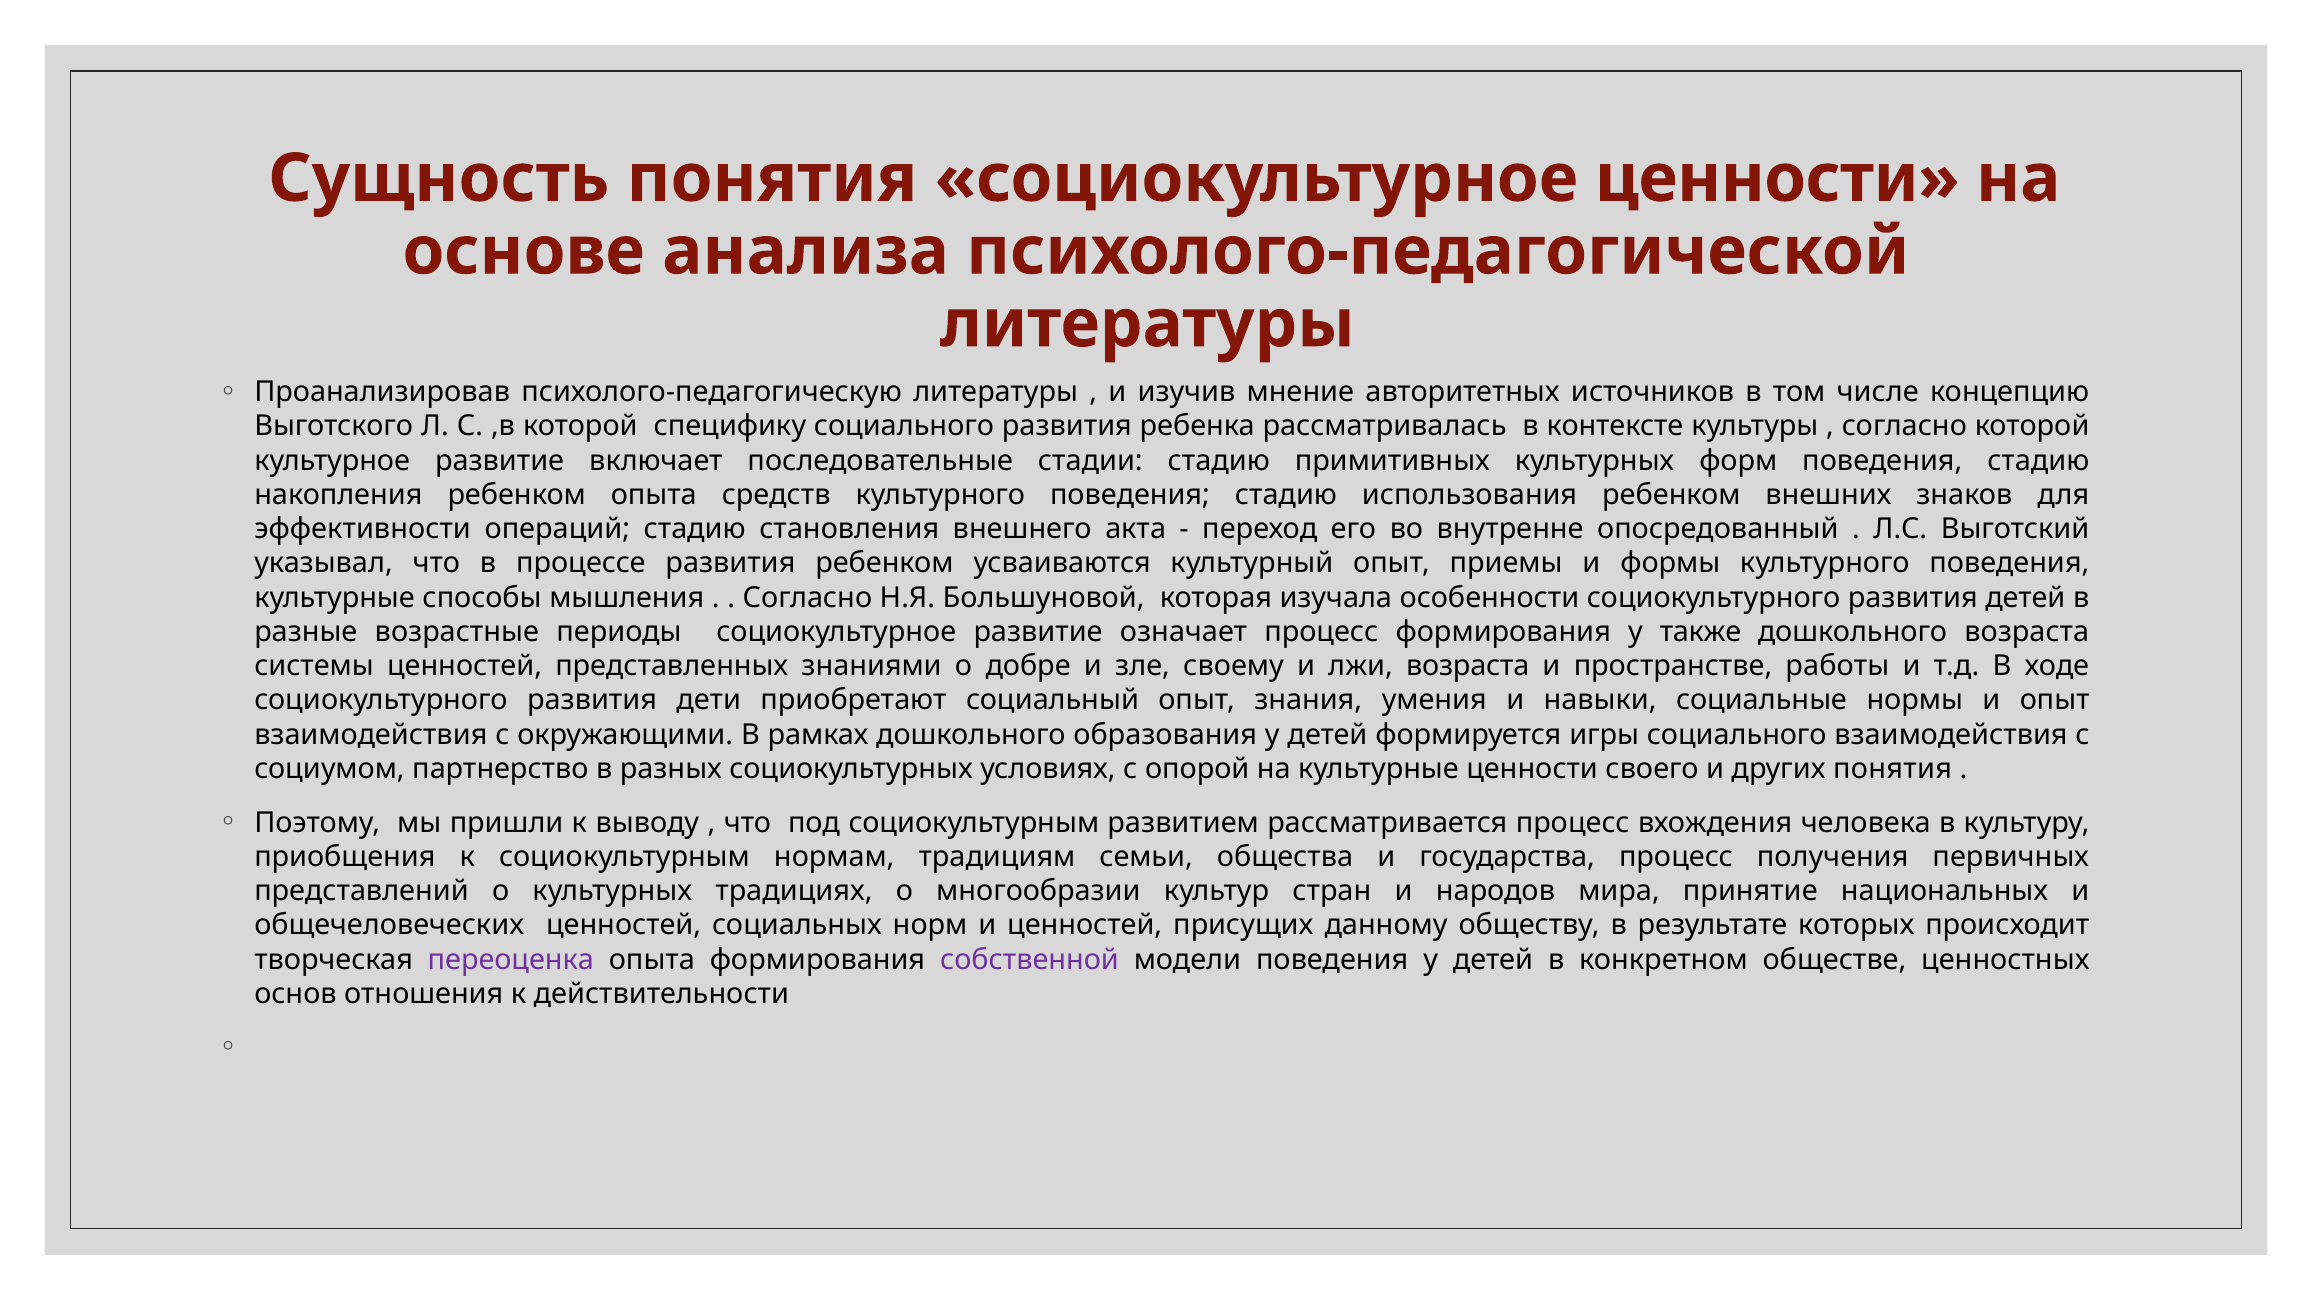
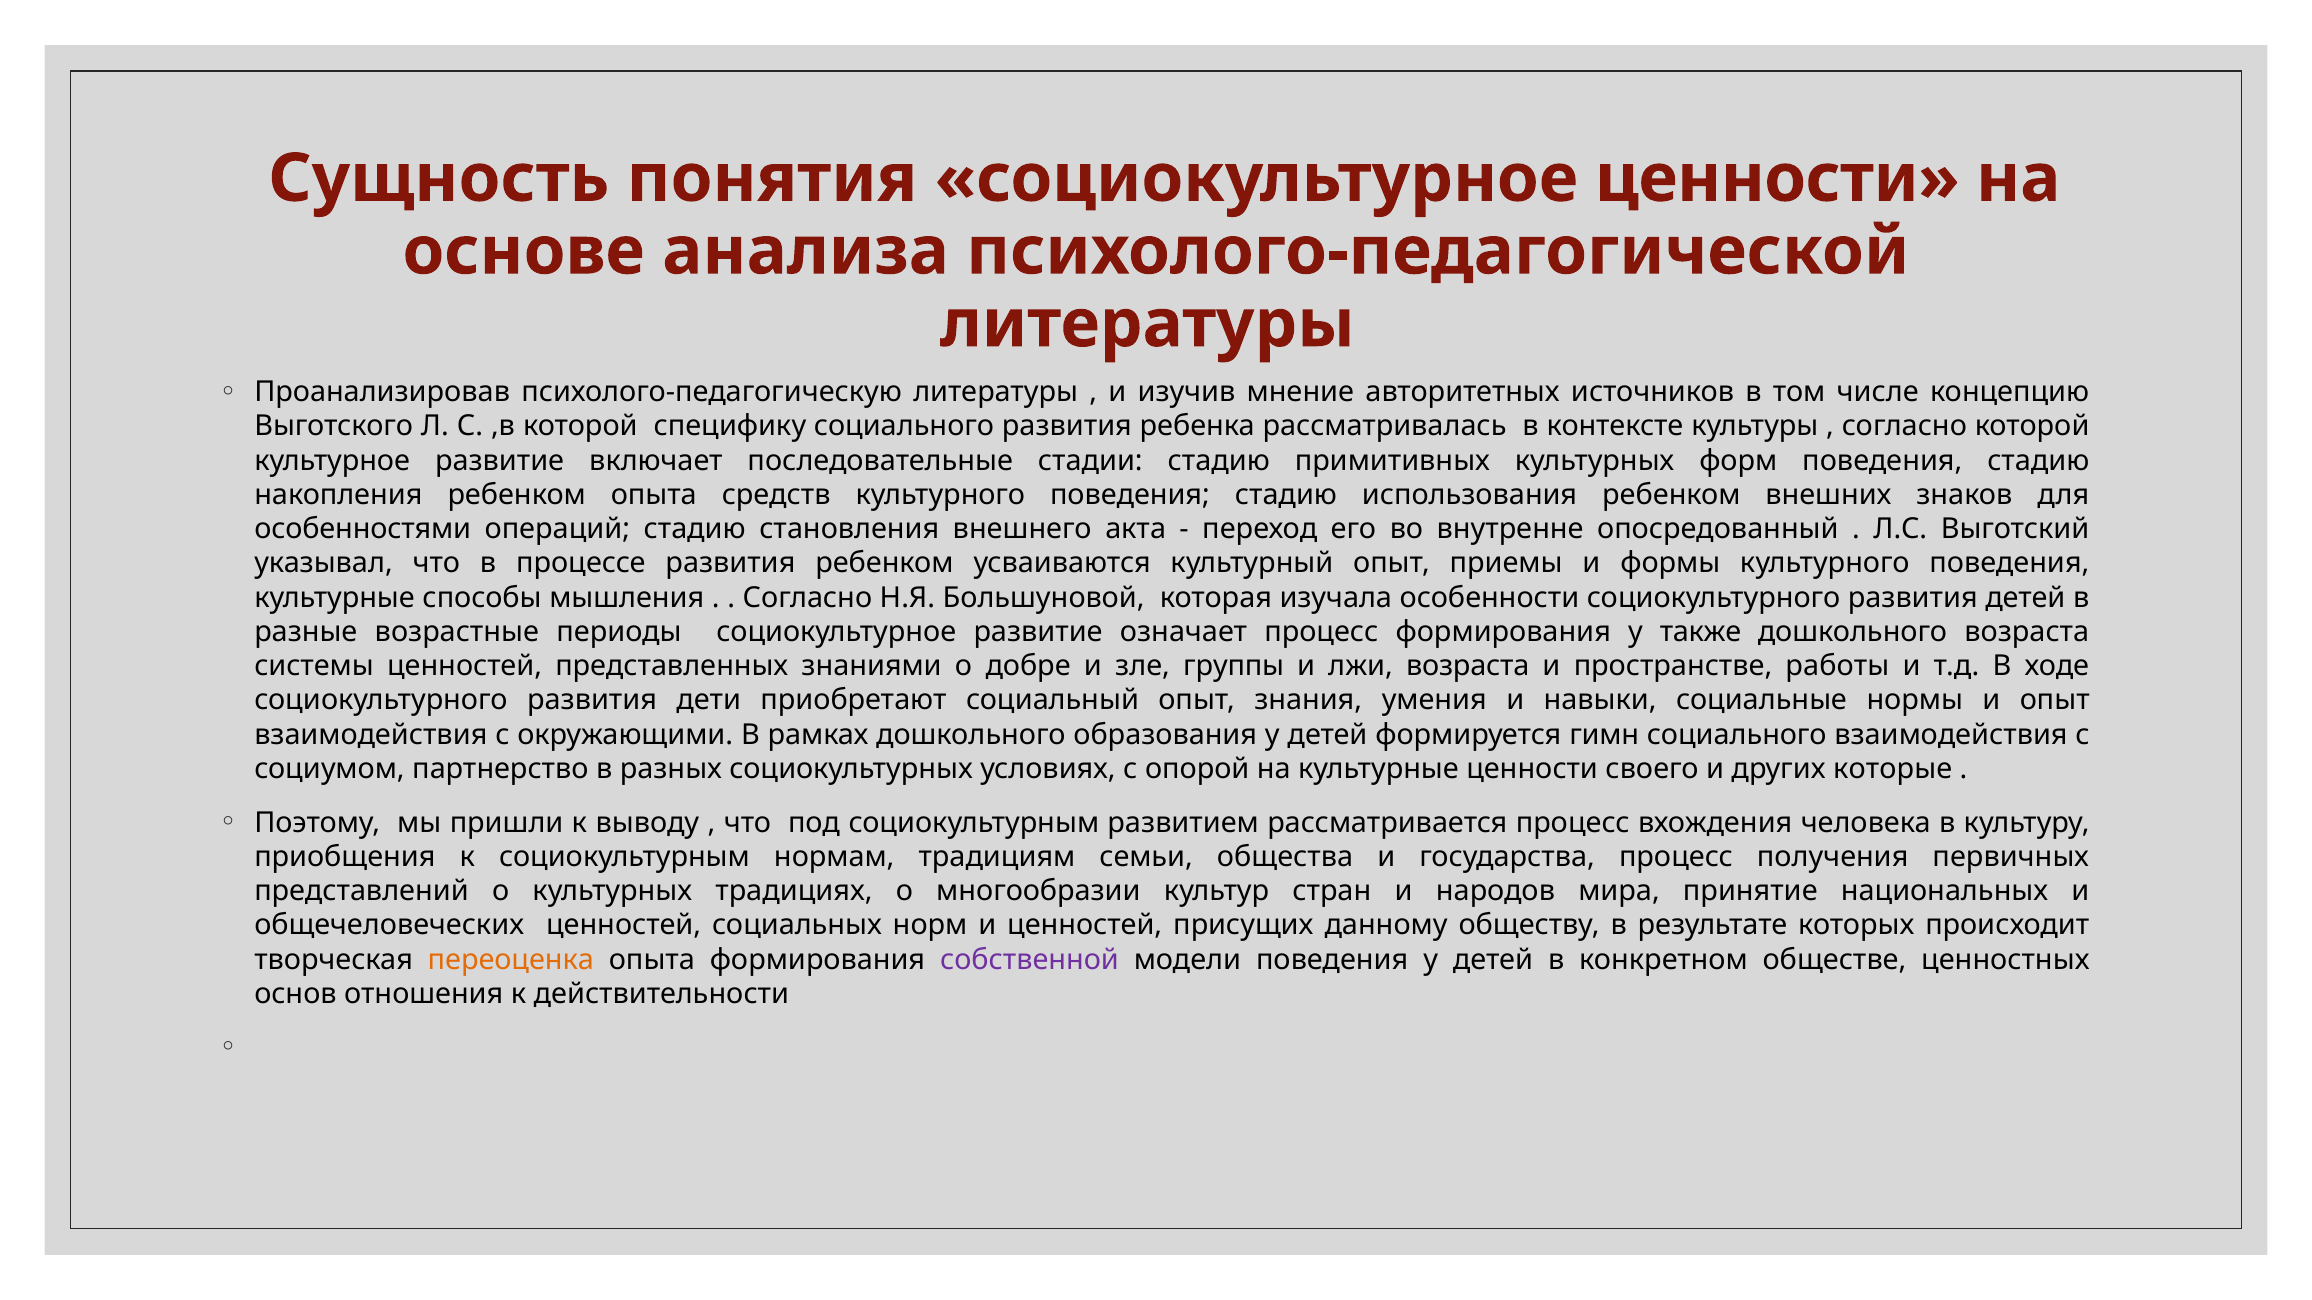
эффективности: эффективности -> особенностями (363, 529)
своему: своему -> группы (1234, 666)
игры: игры -> гимн (1604, 735)
других понятия: понятия -> которые (1893, 769)
переоценка colour: purple -> orange (511, 960)
